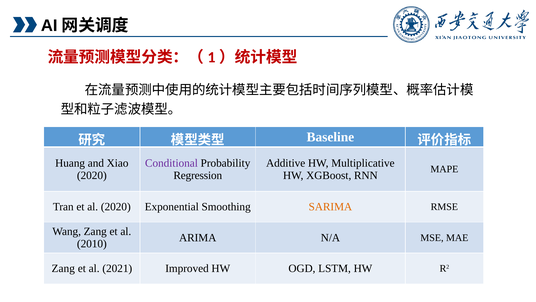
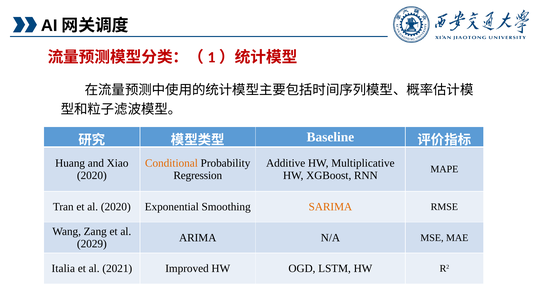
Conditional colour: purple -> orange (171, 163)
2010: 2010 -> 2029 (92, 243)
Zang: Zang -> Italia (63, 268)
